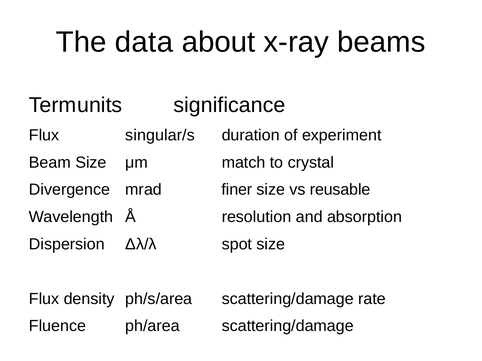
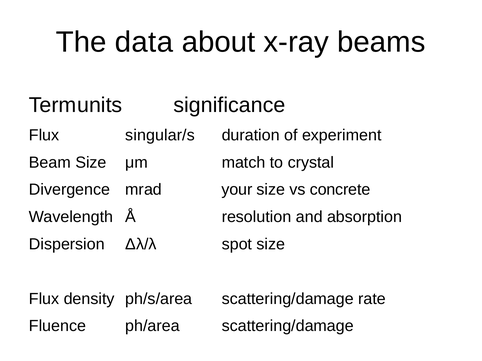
finer: finer -> your (237, 190)
reusable: reusable -> concrete (340, 190)
